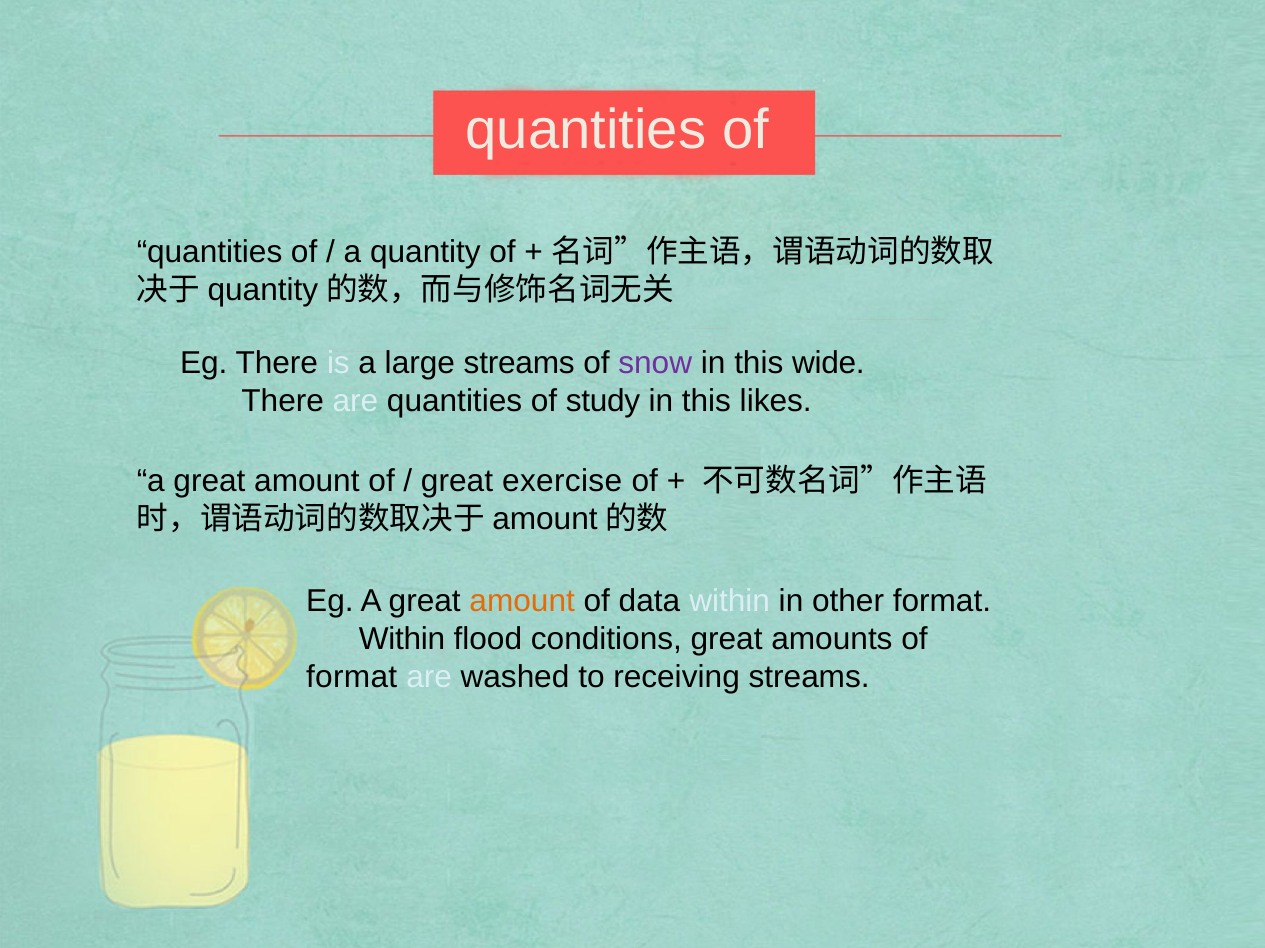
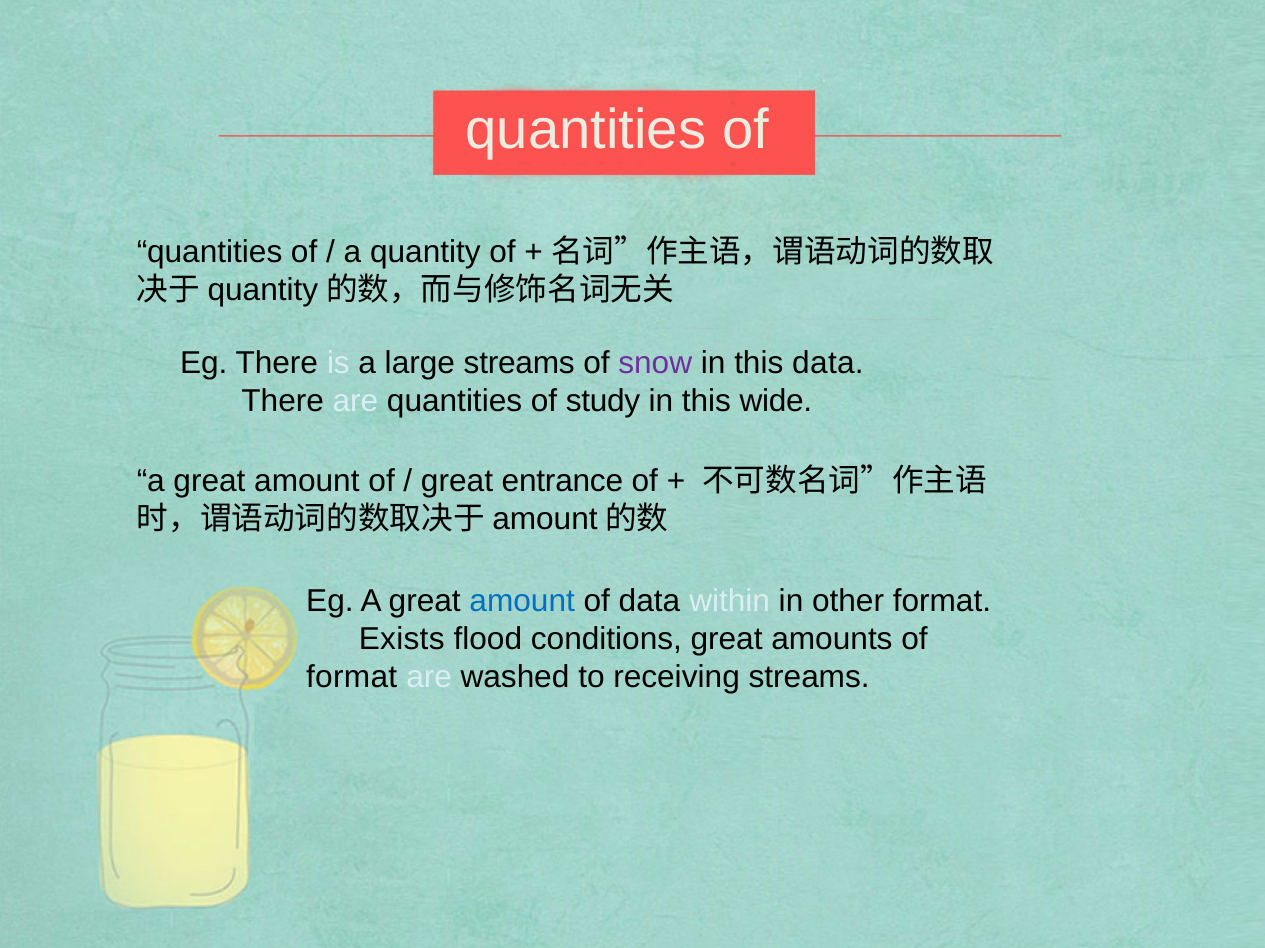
this wide: wide -> data (828, 363)
likes: likes -> wide (776, 401)
exercise: exercise -> entrance (562, 482)
amount colour: orange -> blue (522, 601)
Within: Within -> Exists (402, 639)
